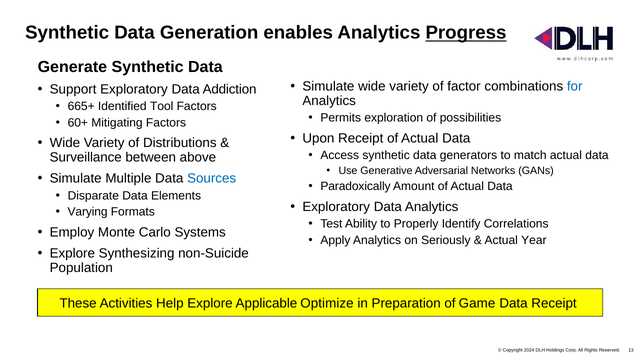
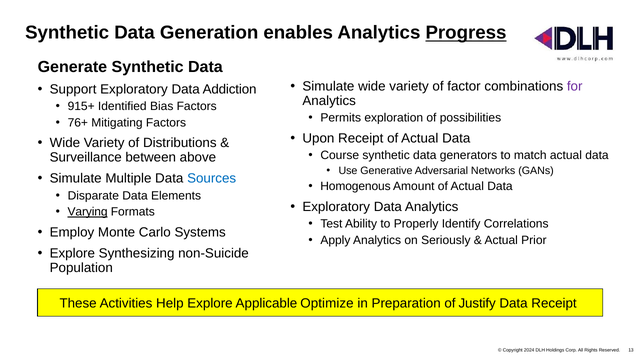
for colour: blue -> purple (575, 87)
665+: 665+ -> 915+ (81, 107)
Tool: Tool -> Bias (162, 107)
60+: 60+ -> 76+ (78, 123)
Access: Access -> Course (340, 156)
Paradoxically: Paradoxically -> Homogenous (355, 187)
Varying underline: none -> present (88, 212)
Year: Year -> Prior (534, 240)
Game: Game -> Justify (477, 304)
